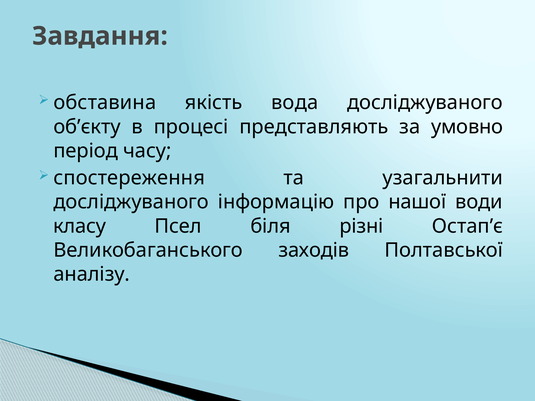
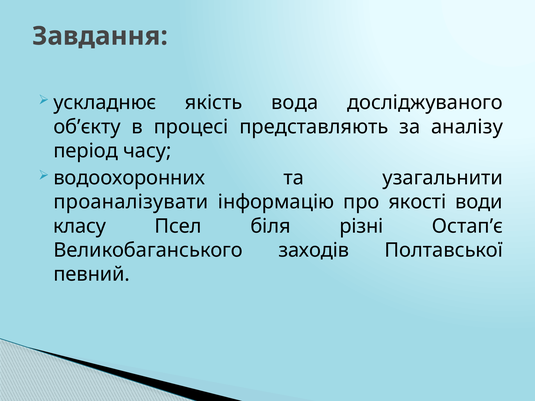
обставина: обставина -> ускладнює (105, 103)
умовно: умовно -> аналізу (467, 127)
спостереження: спостереження -> водоохоронних (129, 178)
досліджуваного: досліджуваного -> проаналізувати (131, 202)
нашої: нашої -> якості (417, 202)
аналізу: аналізу -> певний (92, 274)
